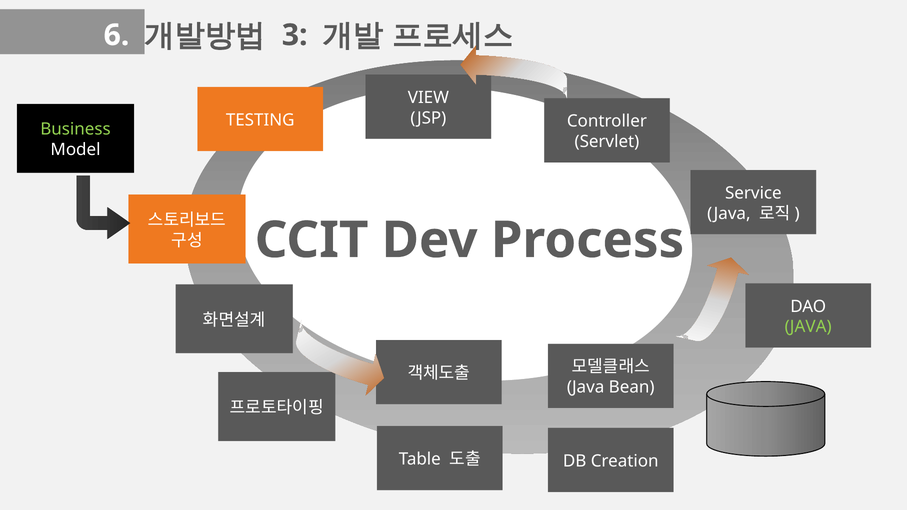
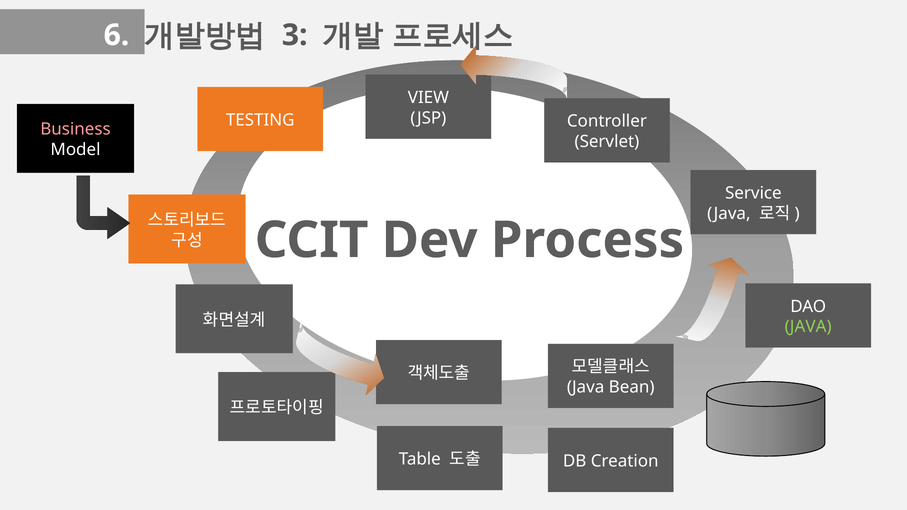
Business colour: light green -> pink (75, 129)
